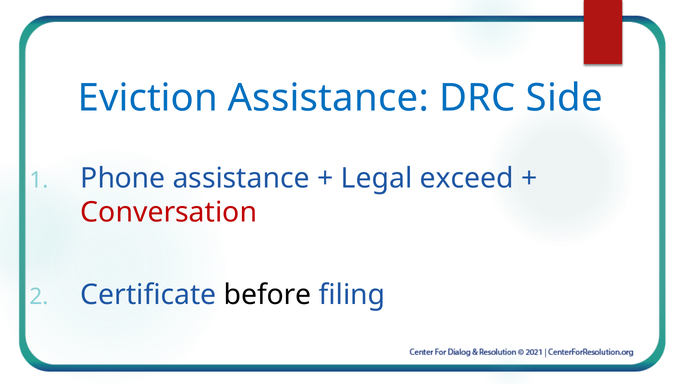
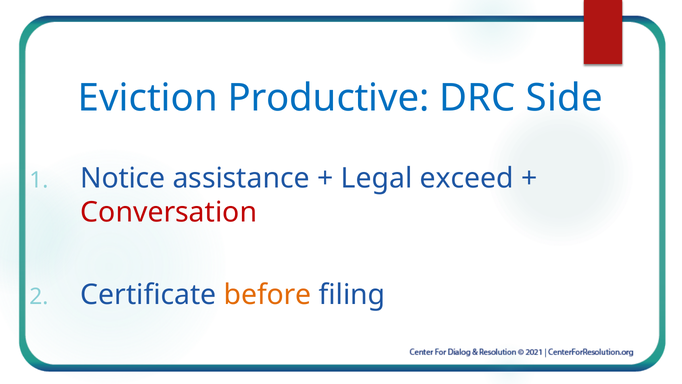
Eviction Assistance: Assistance -> Productive (329, 98)
Phone: Phone -> Notice (123, 178)
before colour: black -> orange (268, 295)
